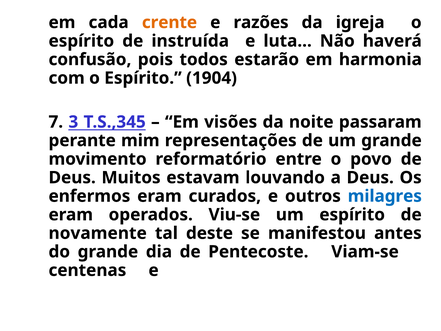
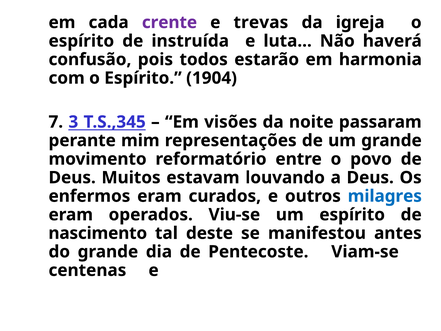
crente colour: orange -> purple (169, 22)
razões: razões -> trevas (261, 22)
novamente: novamente -> nascimento (98, 233)
